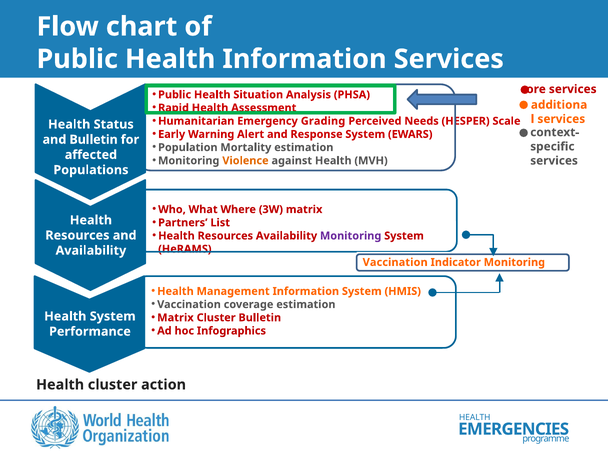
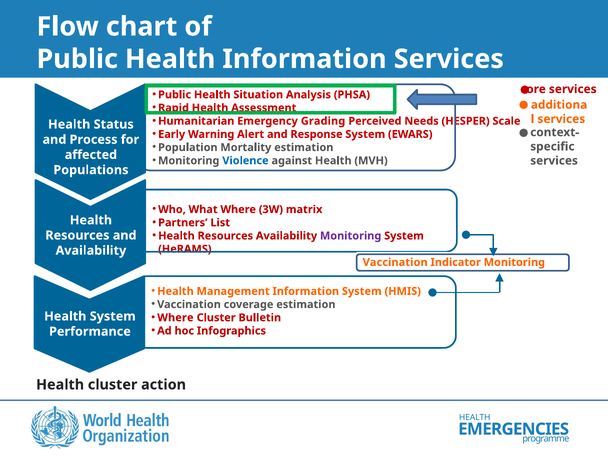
and Bulletin: Bulletin -> Process (94, 140)
Violence colour: orange -> blue (245, 161)
Matrix: Matrix -> Where (175, 318)
